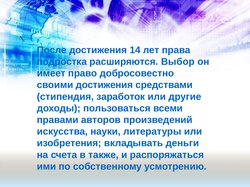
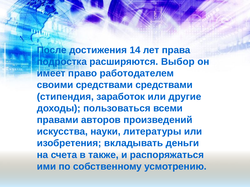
добросовестно: добросовестно -> работодателем (137, 74)
своими достижения: достижения -> средствами (104, 85)
